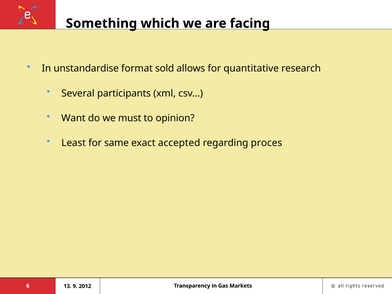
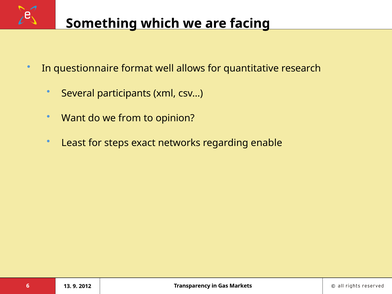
unstandardise: unstandardise -> questionnaire (86, 68)
sold: sold -> well (165, 68)
must: must -> from (130, 118)
same: same -> steps (116, 143)
accepted: accepted -> networks (179, 143)
proces: proces -> enable (267, 143)
